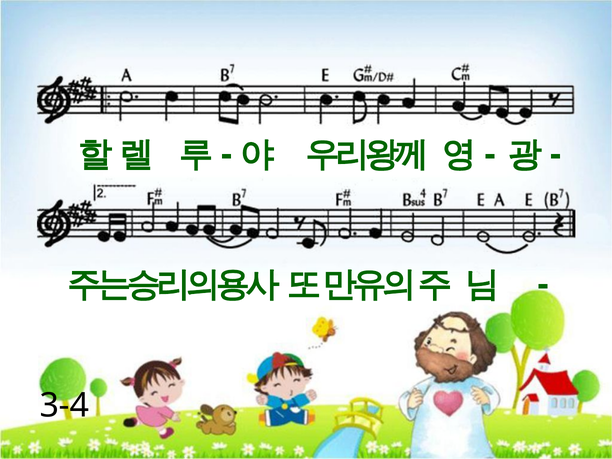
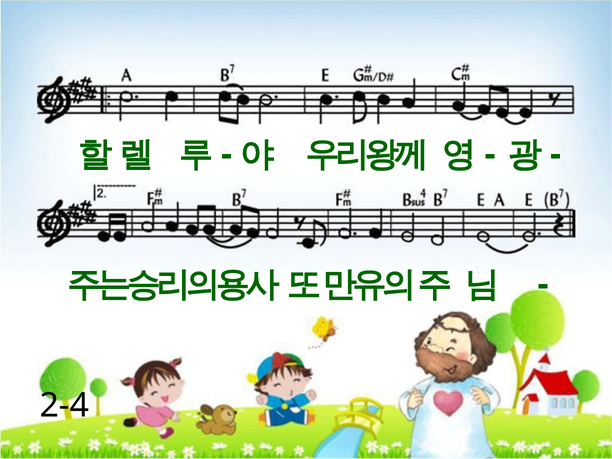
3-4: 3-4 -> 2-4 (64, 406)
